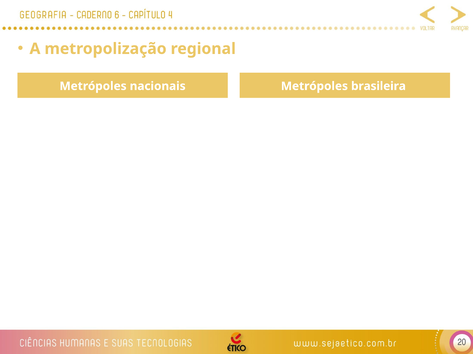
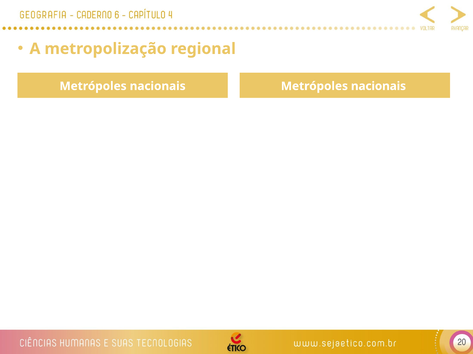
nacionais Metrópoles brasileira: brasileira -> nacionais (378, 86)
